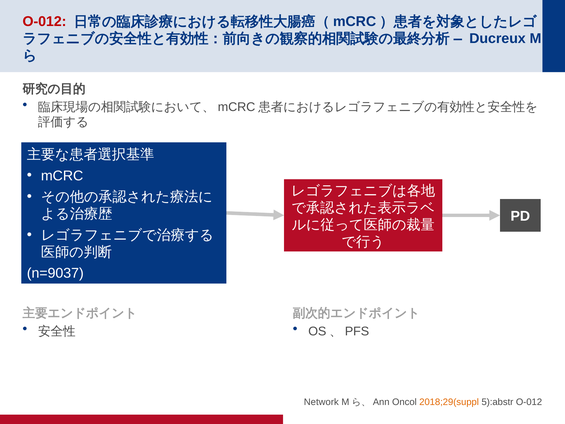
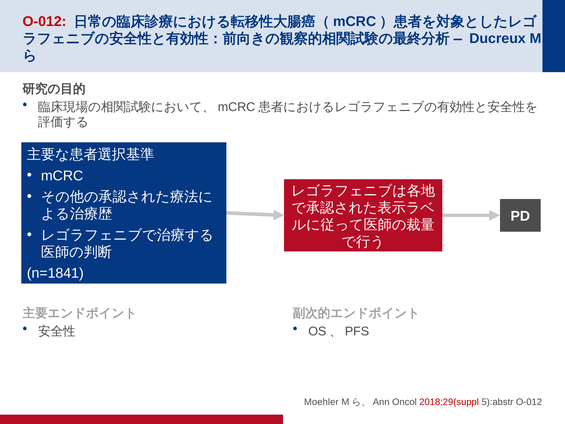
n=9037: n=9037 -> n=1841 (55, 273)
Network: Network -> Moehler (321, 402)
2018;29(suppl colour: orange -> red (449, 402)
